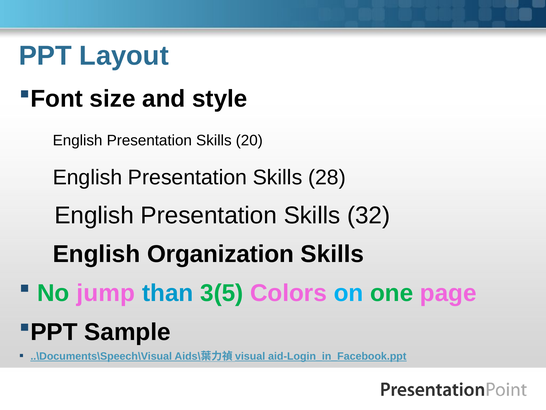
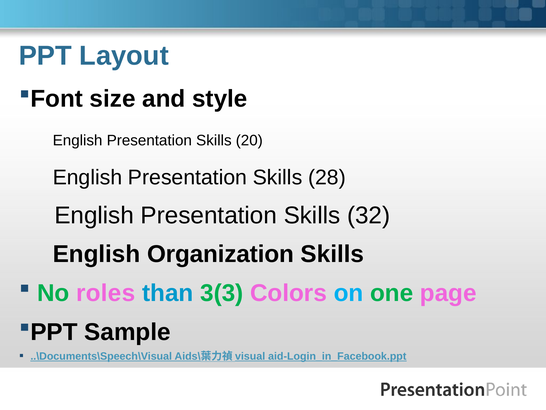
jump: jump -> roles (106, 293)
3(5: 3(5 -> 3(3 (222, 293)
